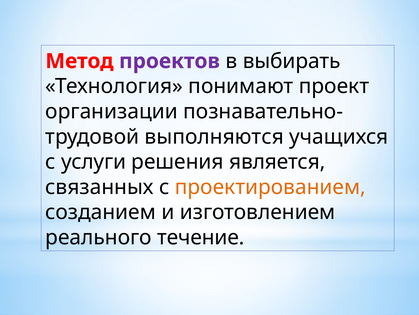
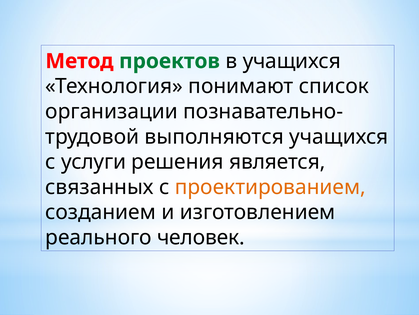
проектов colour: purple -> green (169, 61)
в выбирать: выбирать -> учащихся (292, 61)
проект: проект -> список (334, 86)
течение: течение -> человек (201, 237)
